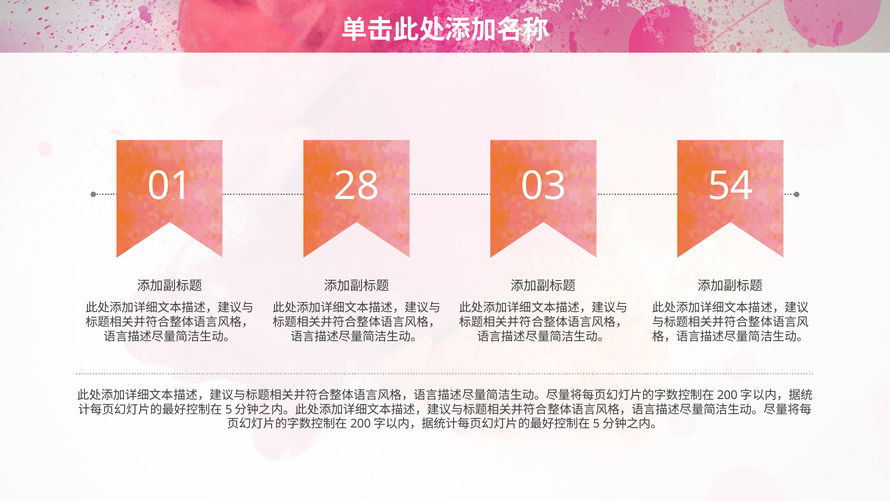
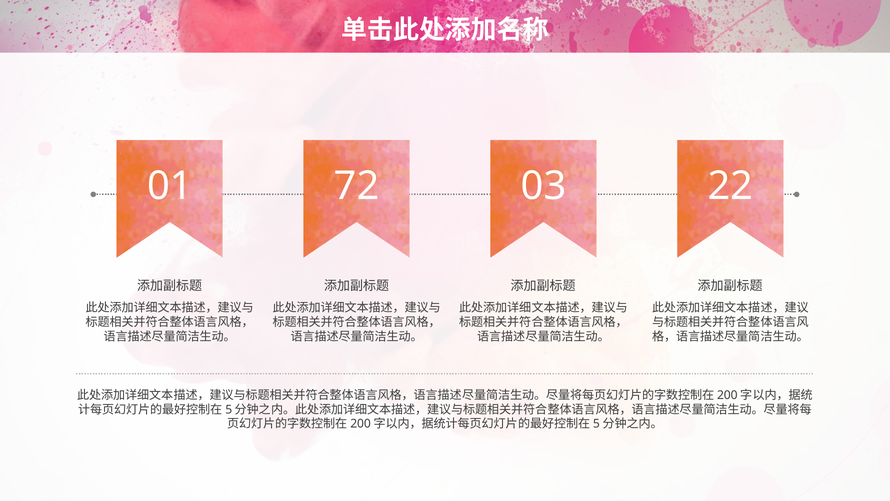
28: 28 -> 72 (357, 186)
54: 54 -> 22 (730, 186)
